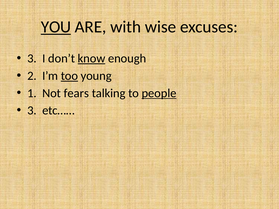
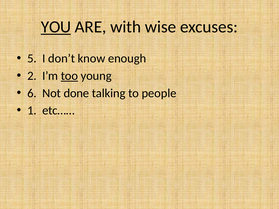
3: 3 -> 5 (32, 59)
know underline: present -> none (92, 59)
1: 1 -> 6 (32, 93)
fears: fears -> done (76, 93)
people underline: present -> none (159, 93)
3: 3 -> 1 (32, 111)
